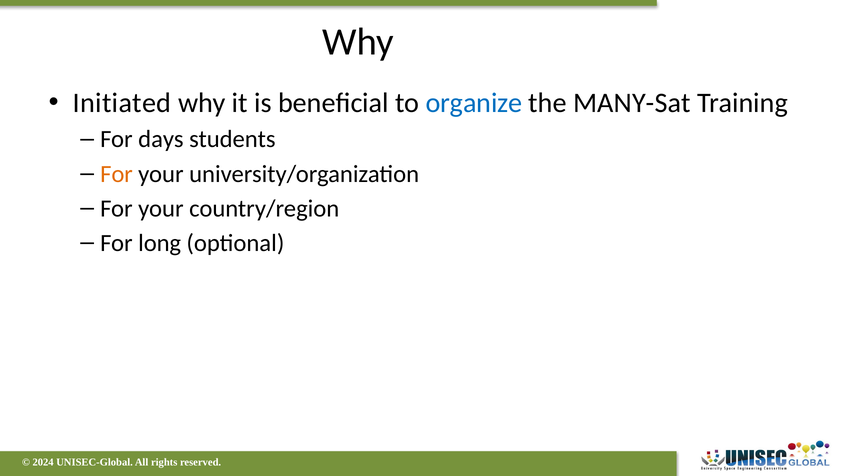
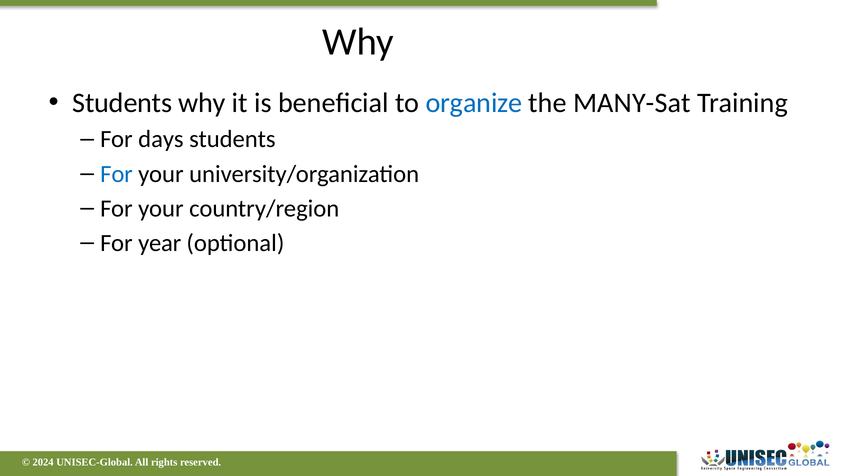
Initiated: Initiated -> Students (122, 103)
For colour: orange -> blue (117, 174)
long: long -> year (160, 243)
